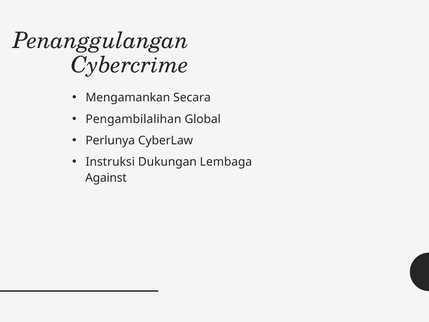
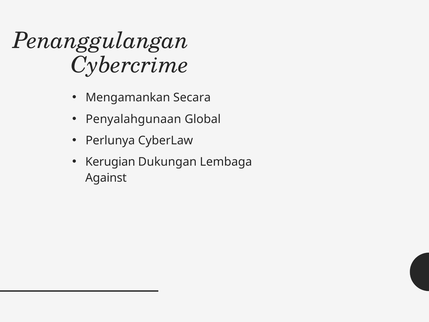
Pengambilalihan: Pengambilalihan -> Penyalahgunaan (133, 119)
Instruksi: Instruksi -> Kerugian (110, 162)
